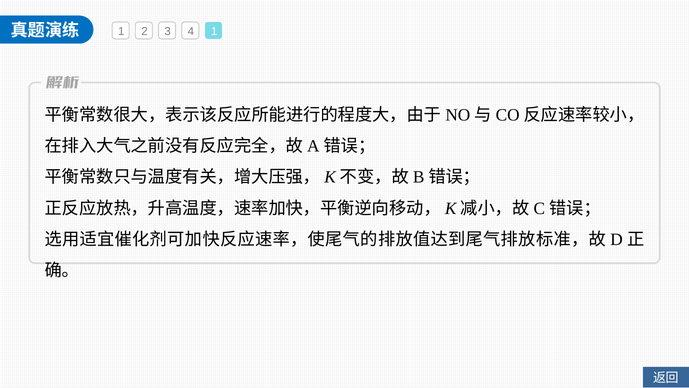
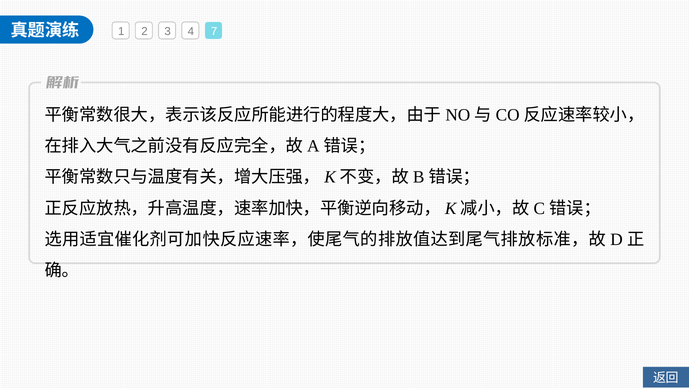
4 1: 1 -> 7 (214, 31)
